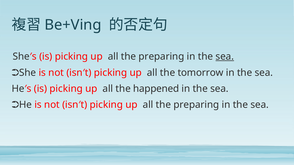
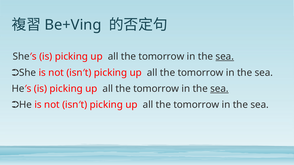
preparing: preparing -> tomorrow (161, 57)
happened: happened -> tomorrow (156, 89)
sea underline: none -> present (219, 89)
preparing: preparing -> tomorrow (196, 105)
